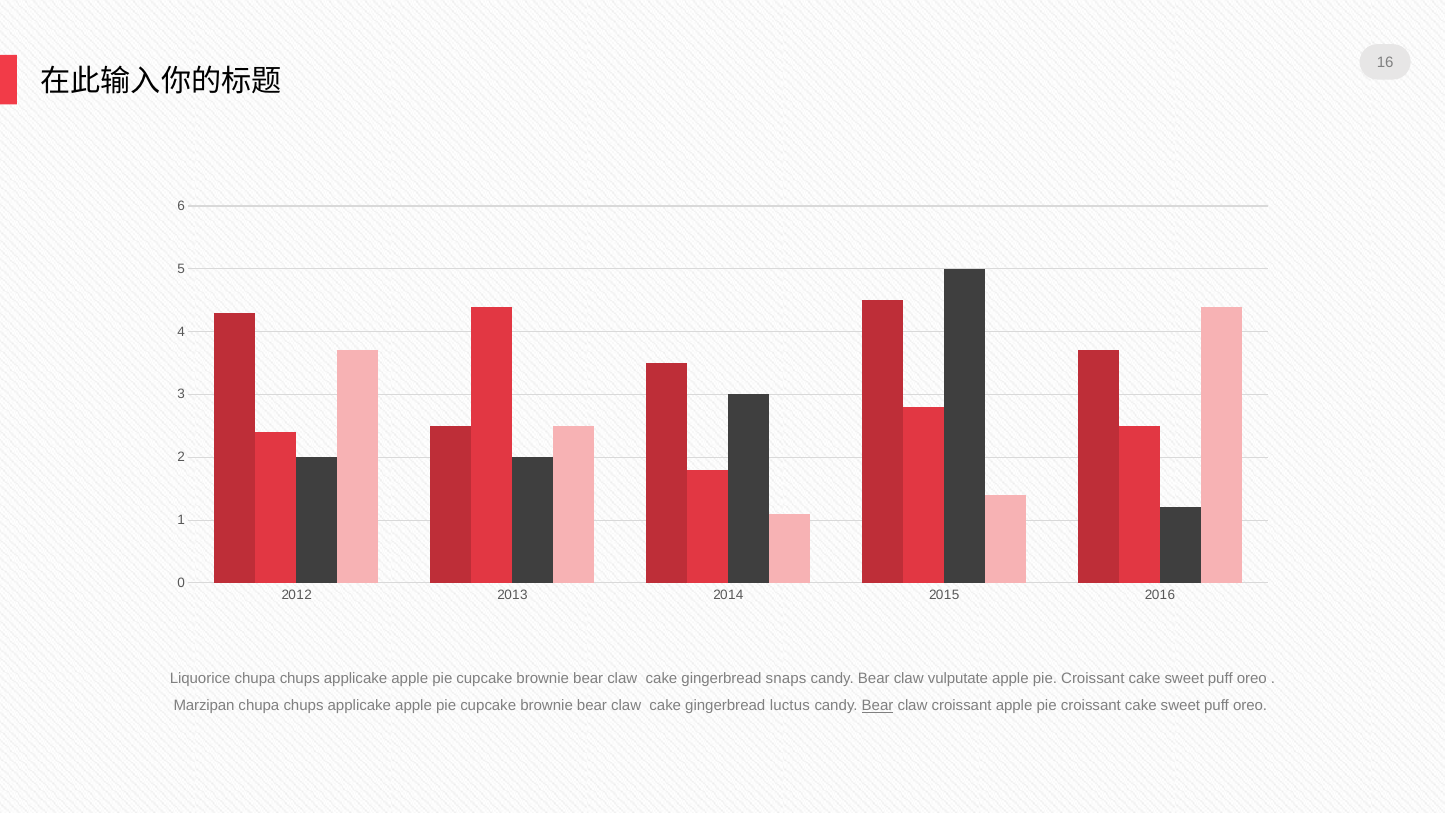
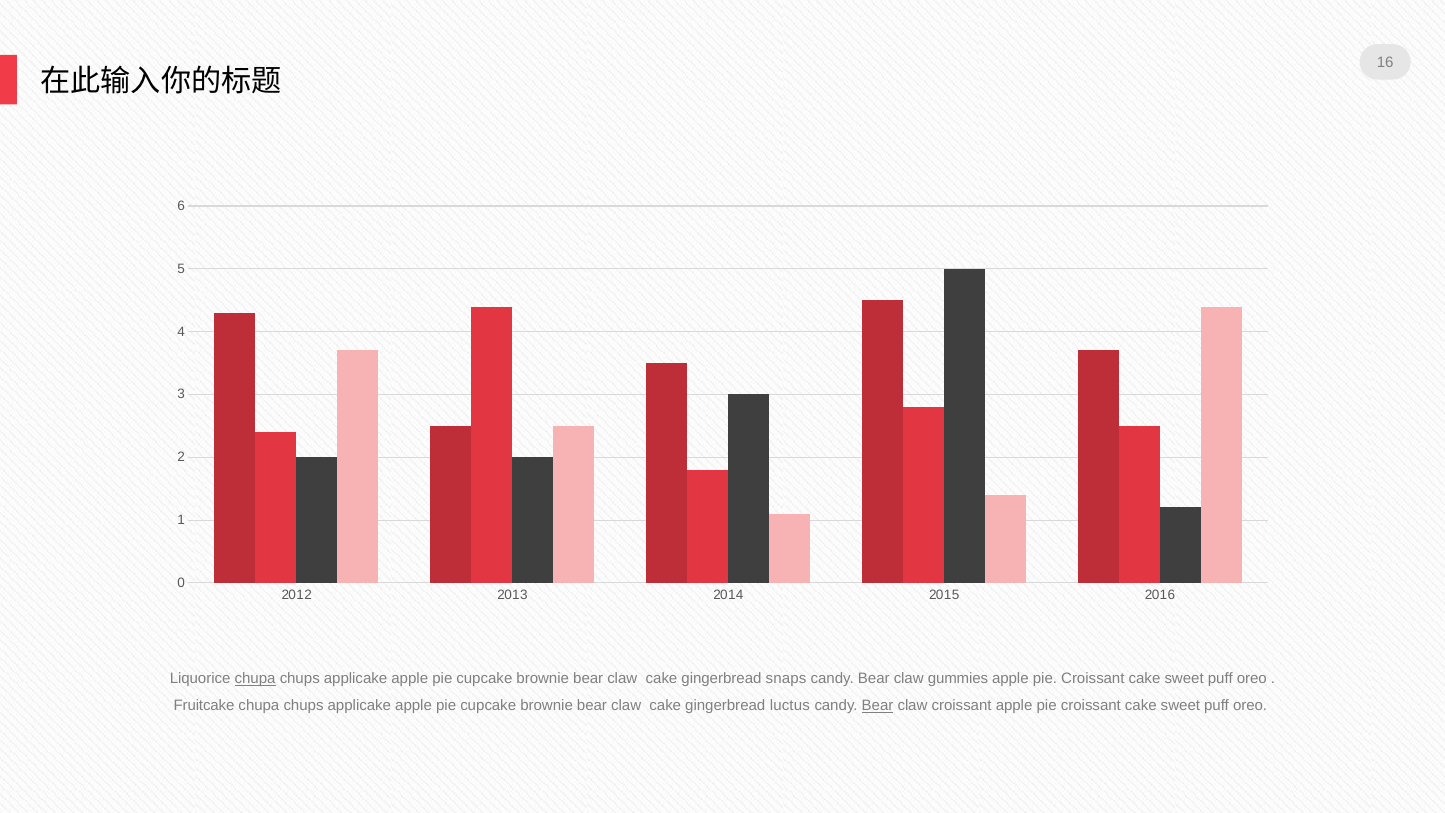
chupa underline: none -> present (255, 678)
vulputate: vulputate -> gummies (958, 678)
Marzipan: Marzipan -> Fruitcake (204, 706)
